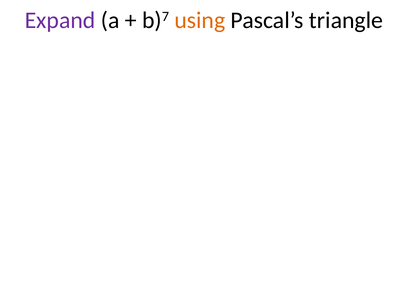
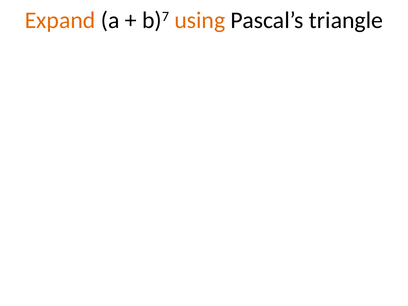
Expand colour: purple -> orange (60, 20)
